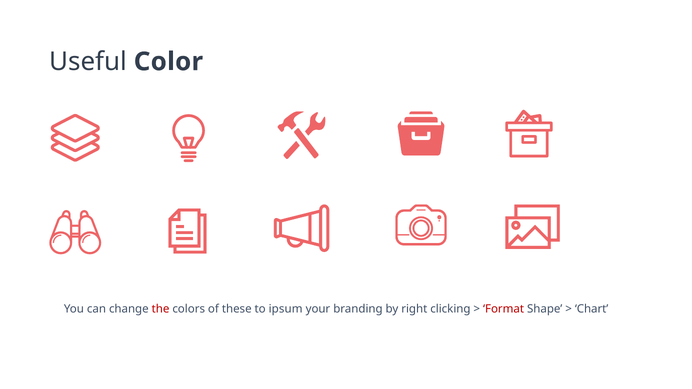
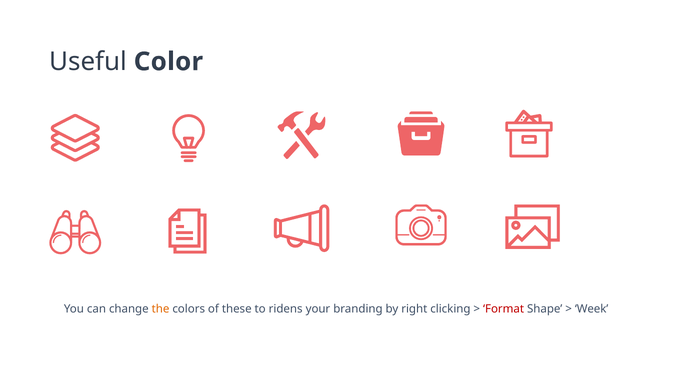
the colour: red -> orange (161, 309)
ipsum: ipsum -> ridens (286, 309)
Chart: Chart -> Week (592, 309)
